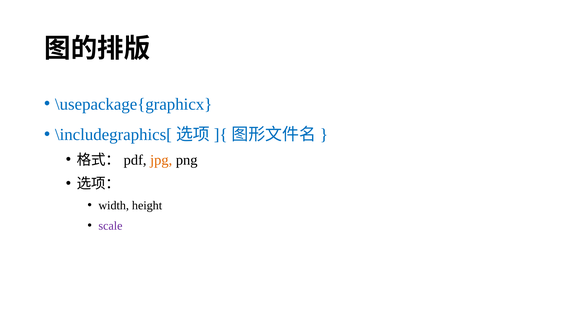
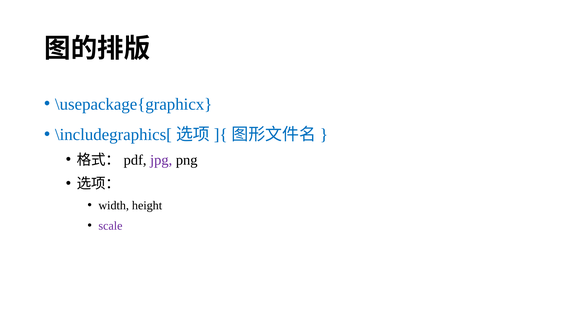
jpg colour: orange -> purple (161, 160)
